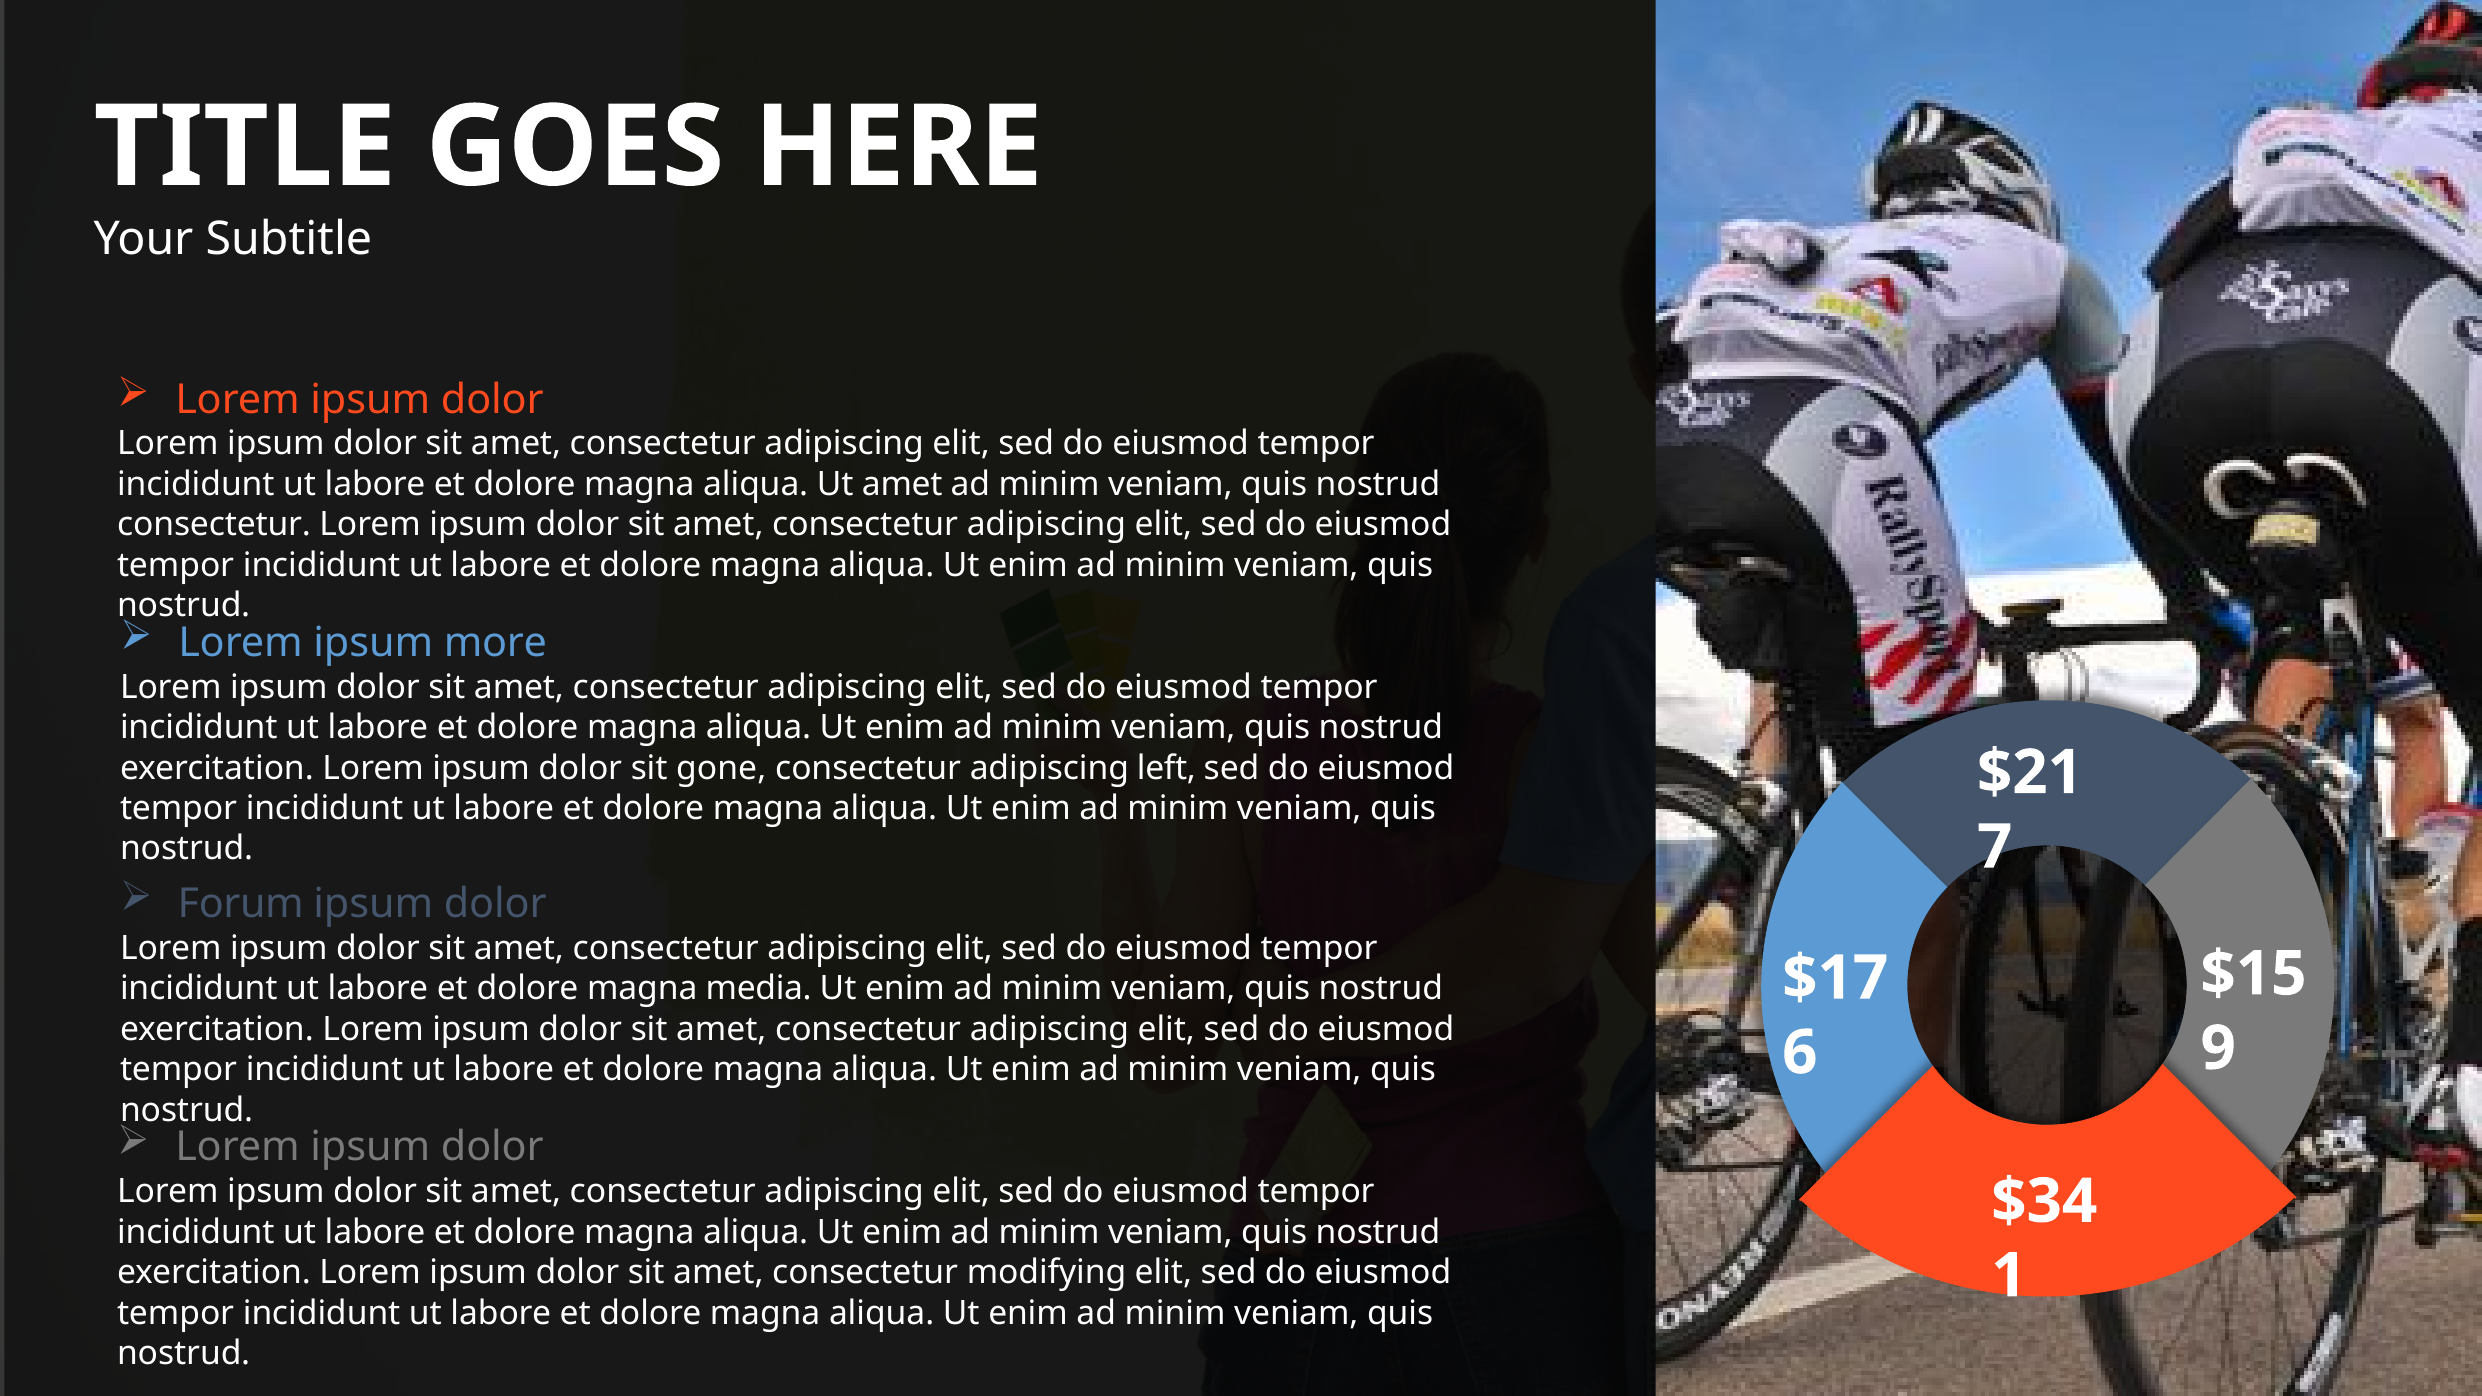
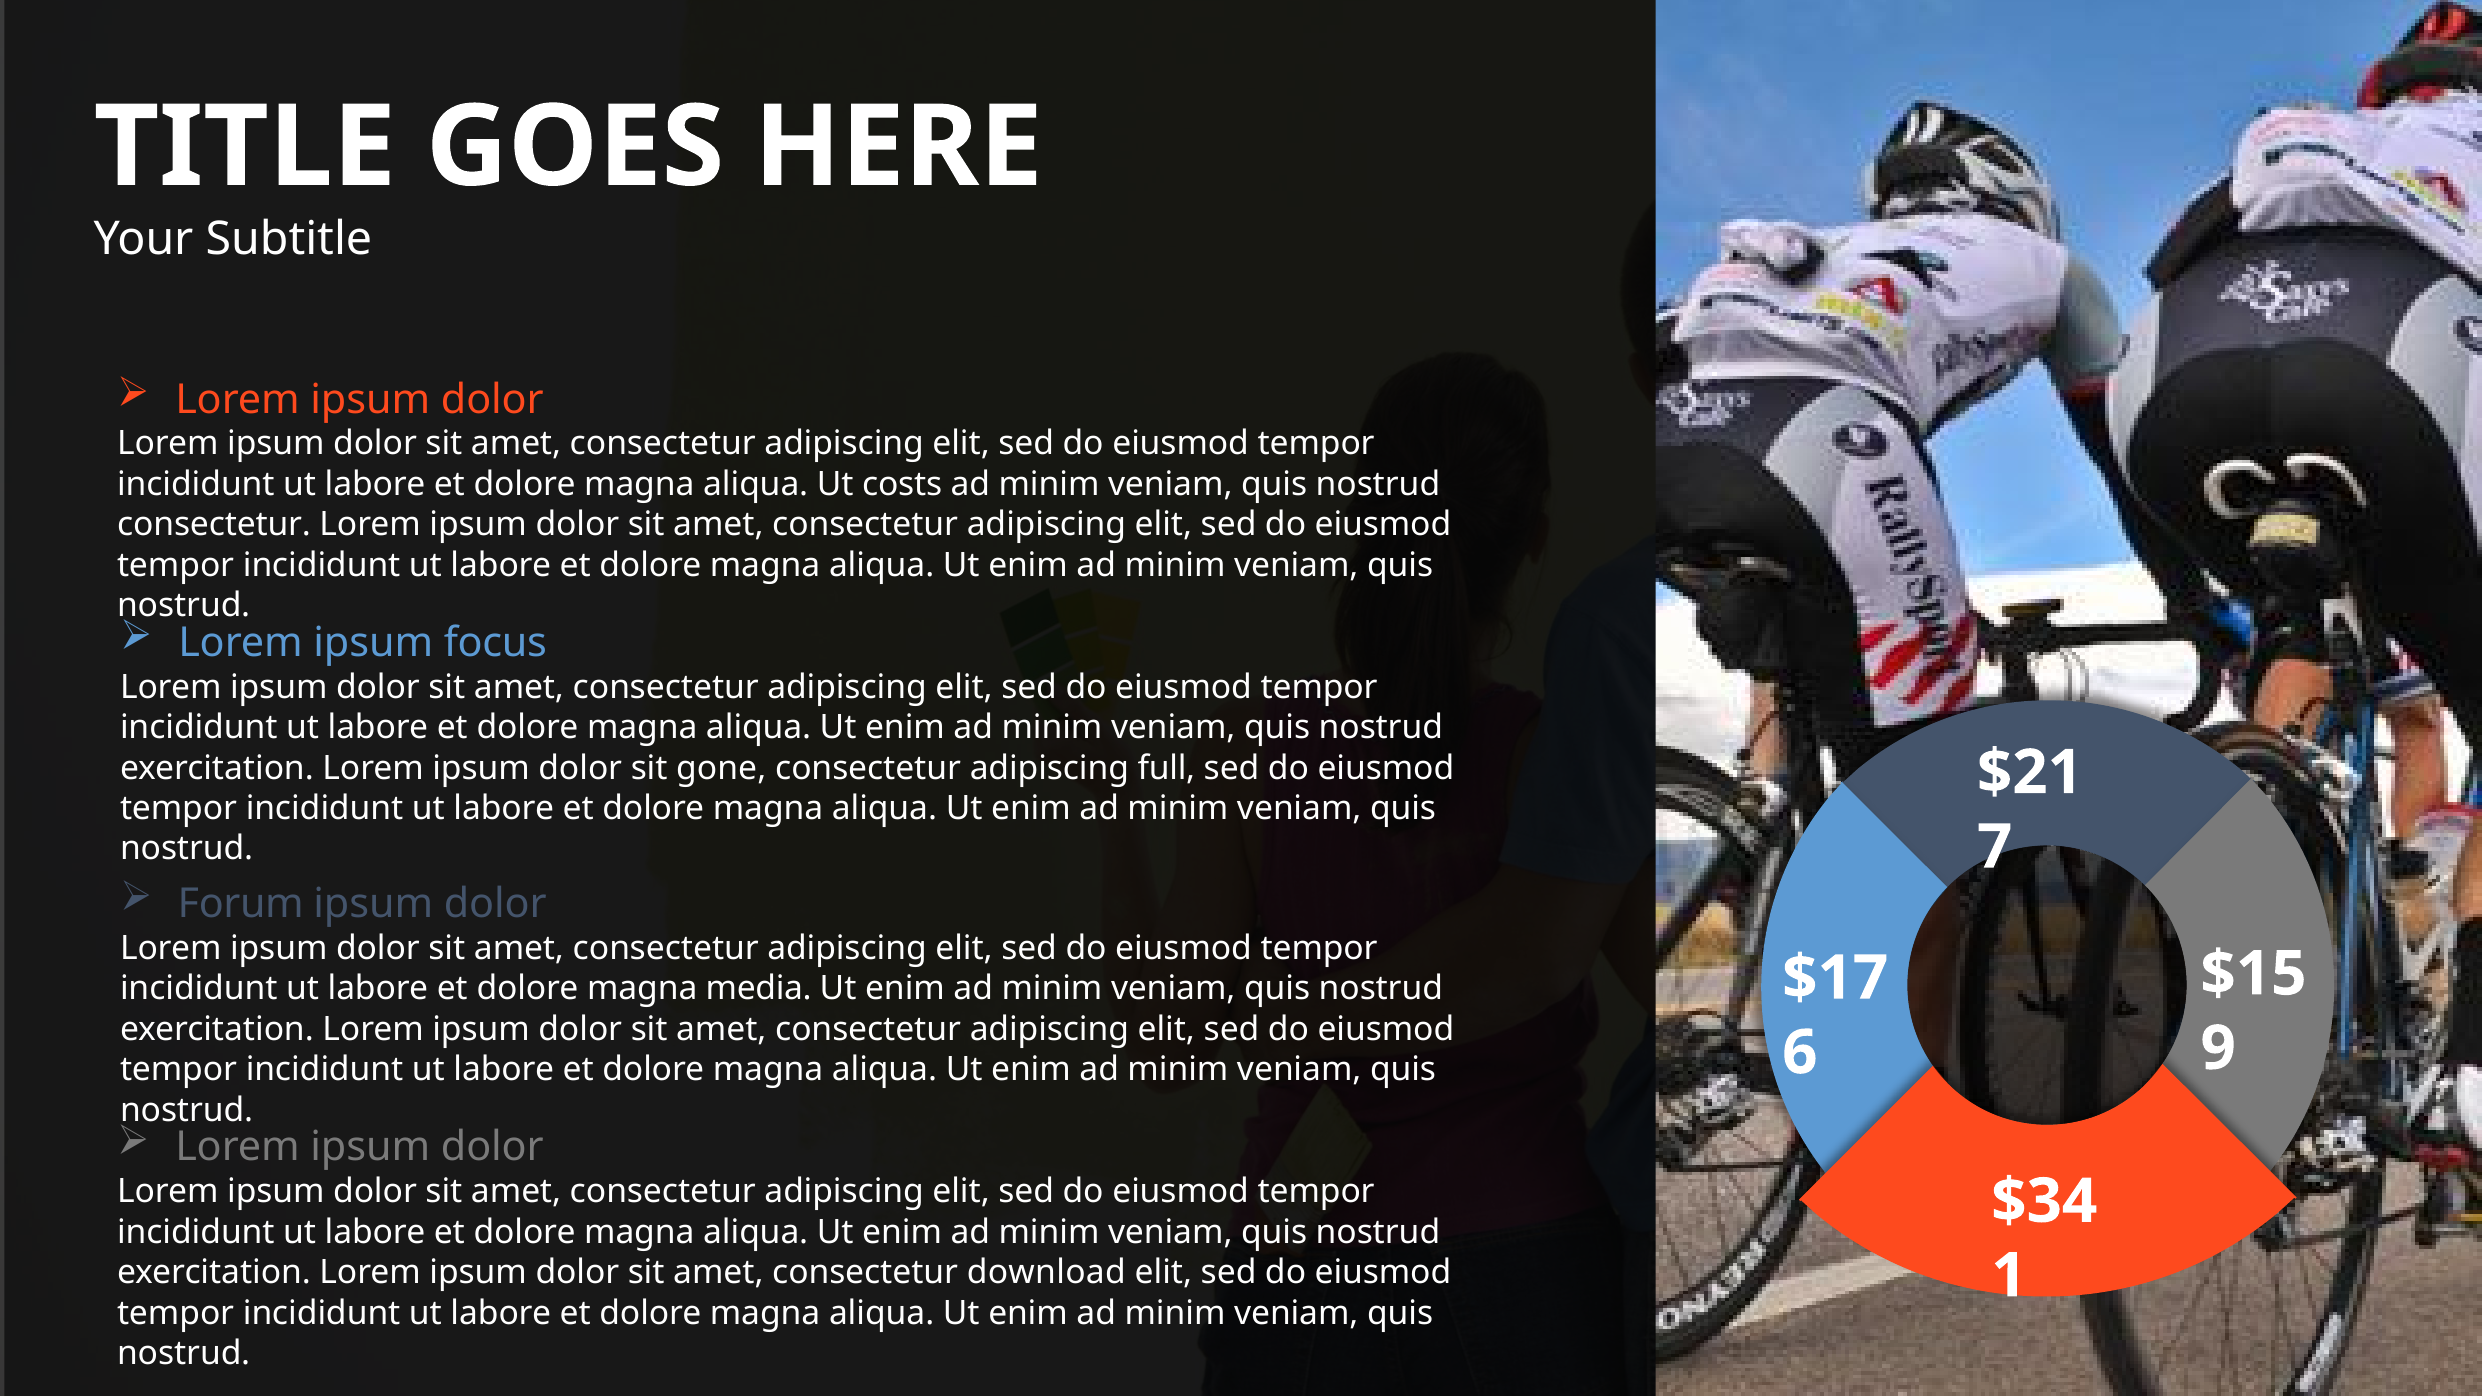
Ut amet: amet -> costs (902, 484)
more: more -> focus (495, 643)
left: left -> full (1166, 768)
modifying: modifying -> download (1046, 1273)
